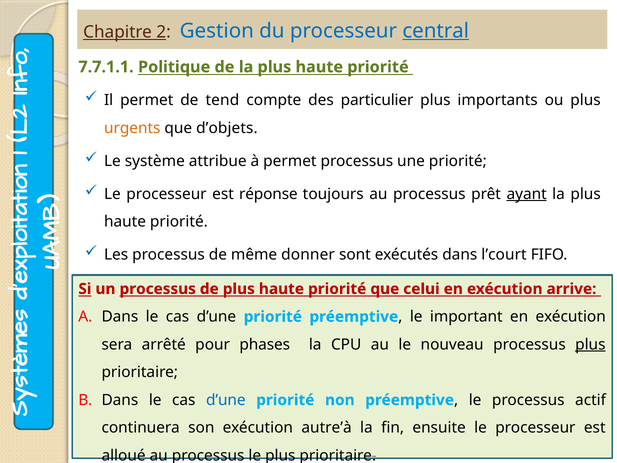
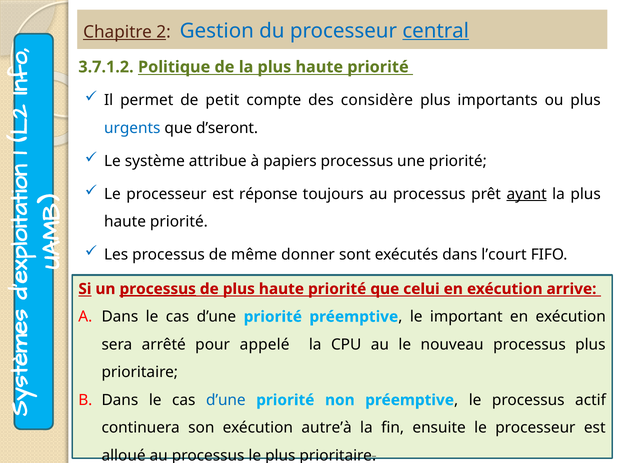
7.7.1.1: 7.7.1.1 -> 3.7.1.2 (106, 67)
tend: tend -> petit (222, 100)
particulier: particulier -> considère (377, 100)
urgents colour: orange -> blue (132, 128)
d’objets: d’objets -> d’seront (227, 128)
à permet: permet -> papiers (290, 161)
processus underline: none -> present (158, 289)
phases: phases -> appelé (265, 344)
plus underline: present -> none (590, 344)
